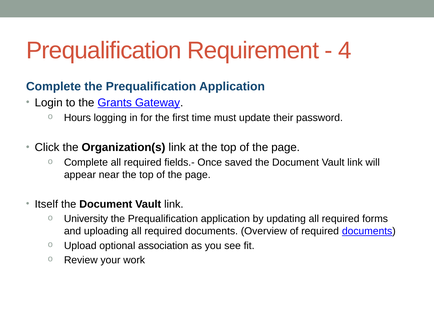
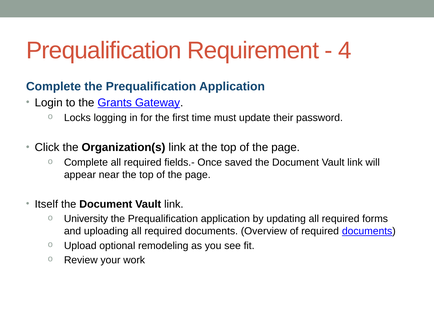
Hours: Hours -> Locks (77, 118)
association: association -> remodeling (163, 245)
